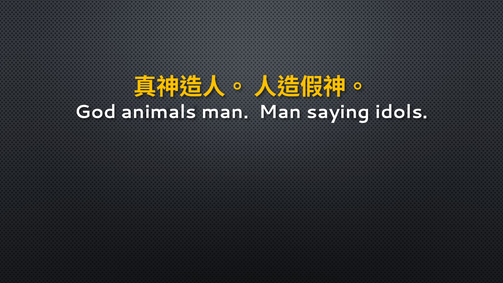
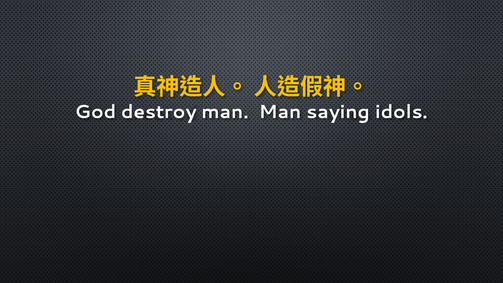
animals: animals -> destroy (159, 112)
